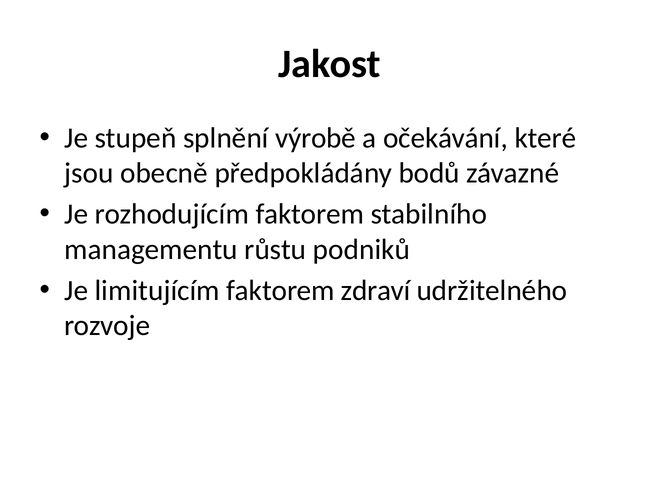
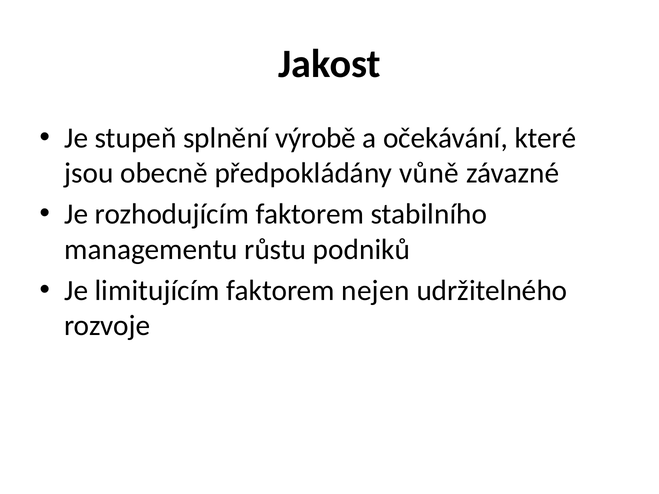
bodů: bodů -> vůně (429, 173)
zdraví: zdraví -> nejen (375, 291)
